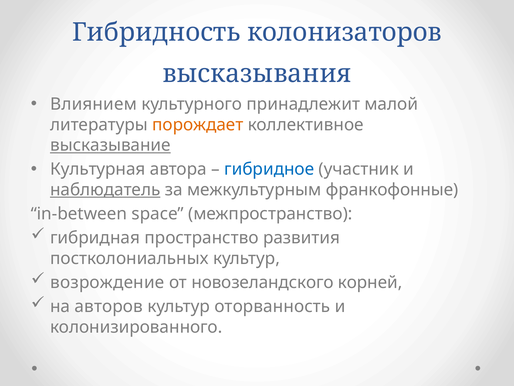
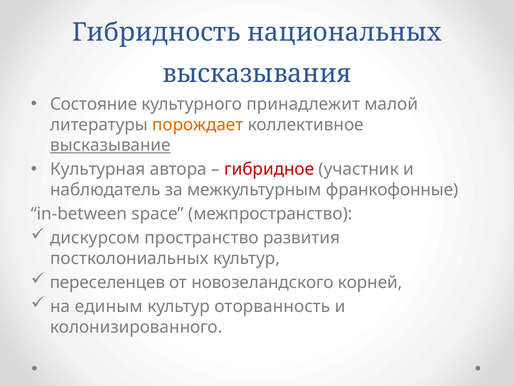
колонизаторов: колонизаторов -> национальных (344, 32)
Влиянием: Влиянием -> Состояние (94, 104)
гибридное colour: blue -> red (269, 169)
наблюдатель underline: present -> none (105, 190)
гибридная: гибридная -> дискурсом (95, 238)
возрождение: возрождение -> переселенцев (107, 282)
авторов: авторов -> единым (109, 306)
